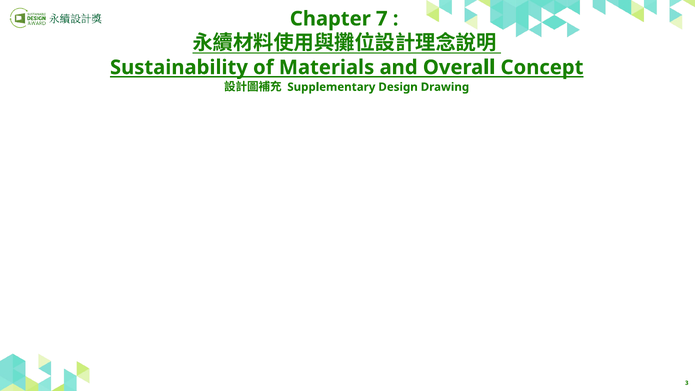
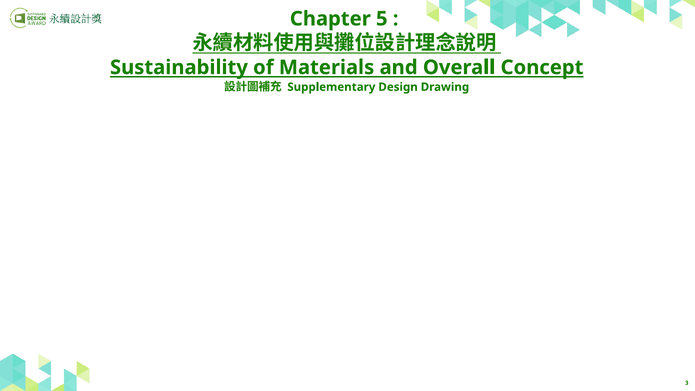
7: 7 -> 5 (382, 19)
